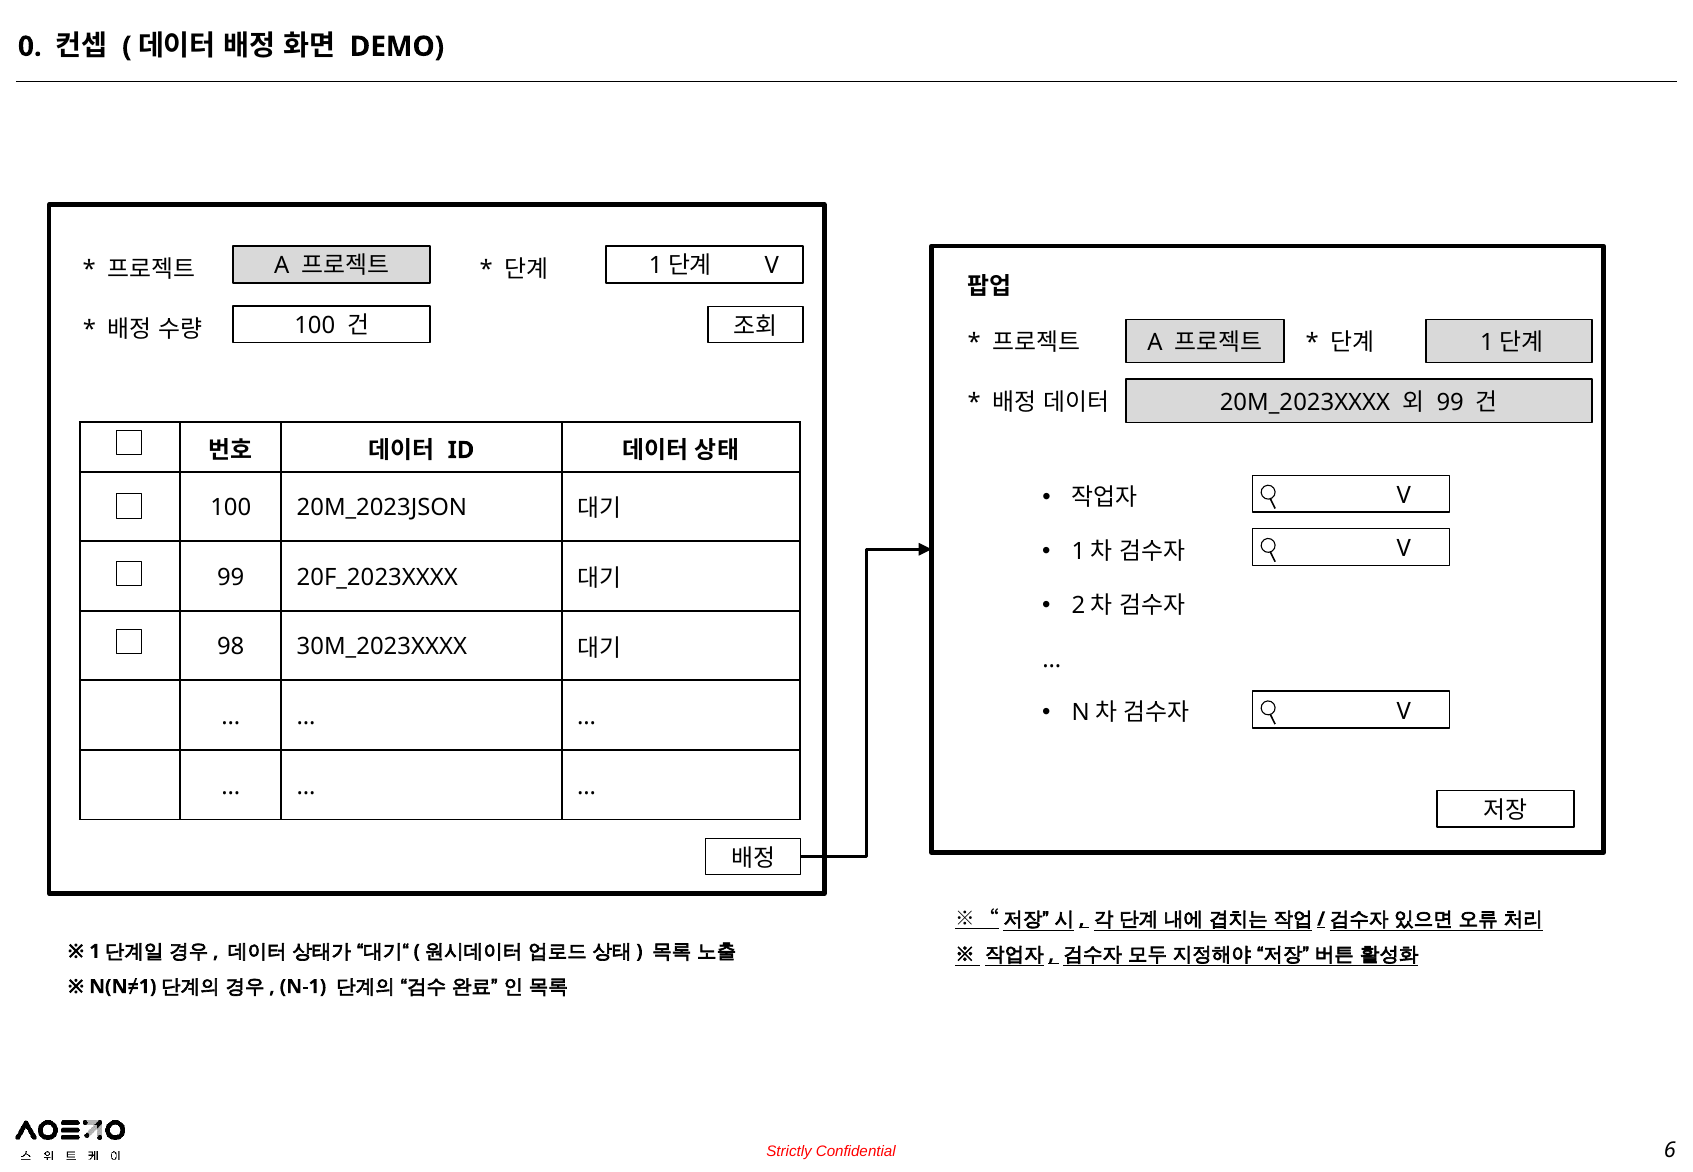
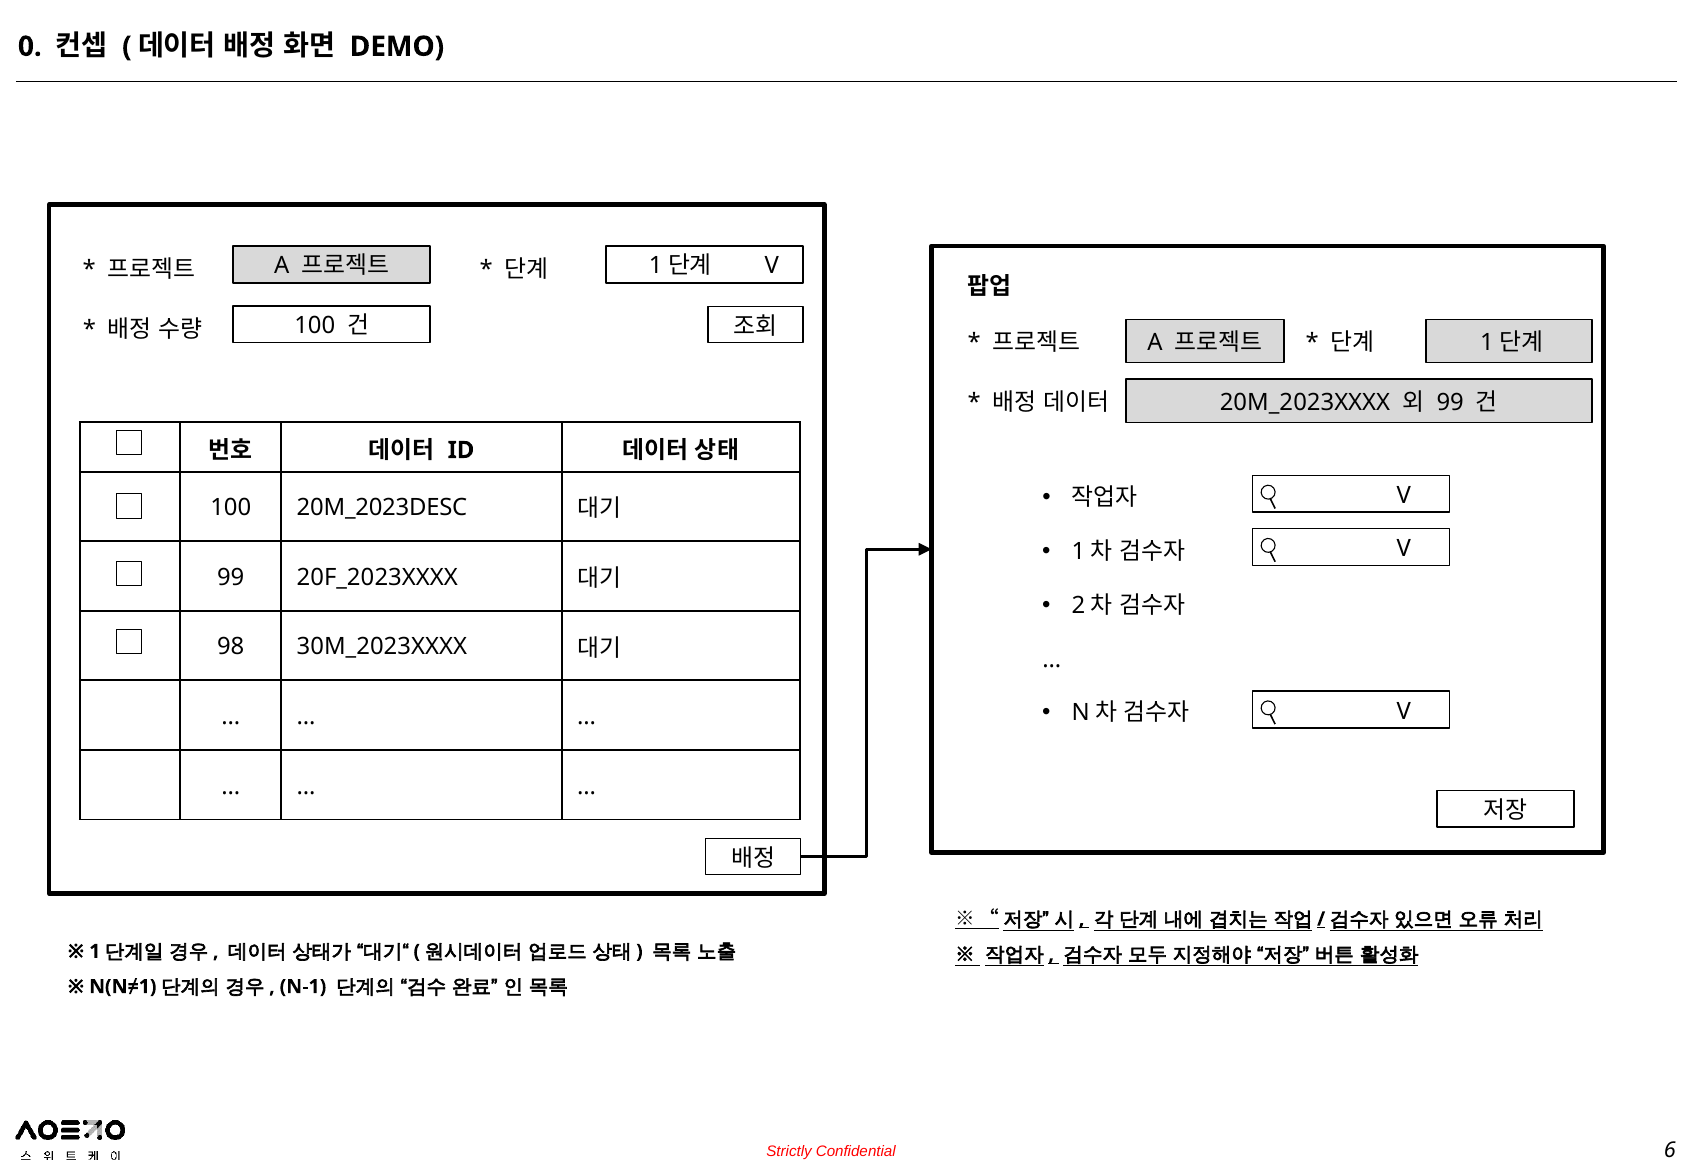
20M_2023JSON: 20M_2023JSON -> 20M_2023DESC (382, 508)
